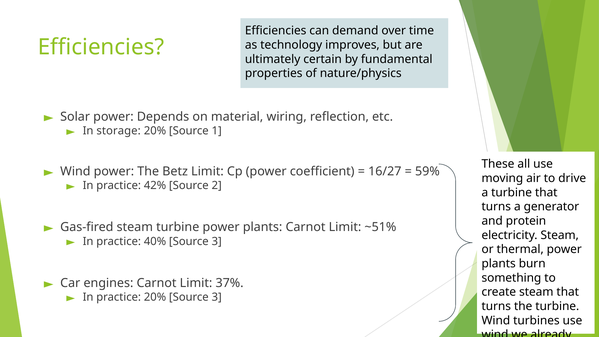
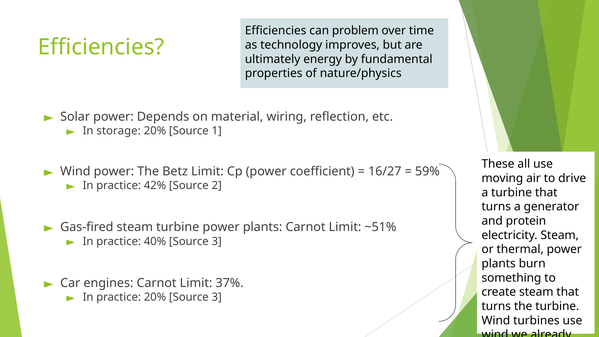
demand: demand -> problem (355, 31)
certain: certain -> energy (323, 59)
